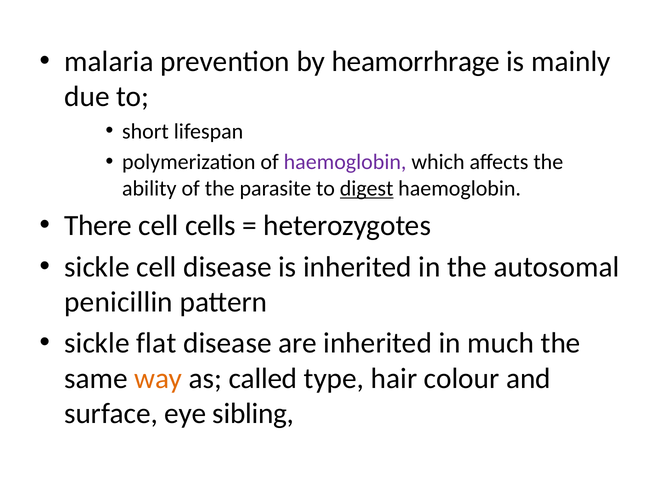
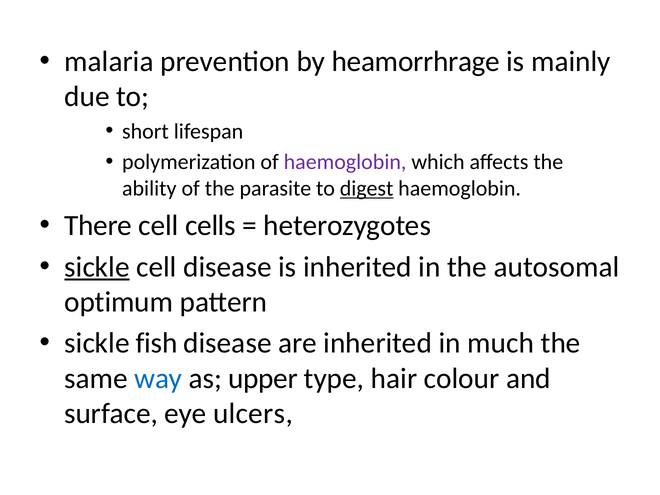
sickle underline: none -> present (97, 267)
penicillin: penicillin -> optimum (119, 302)
flat: flat -> fish (157, 343)
way colour: orange -> blue (158, 378)
called: called -> upper (263, 378)
sibling: sibling -> ulcers (253, 414)
